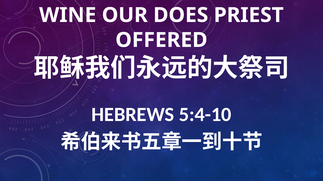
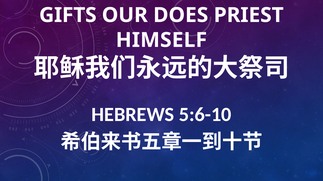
WINE: WINE -> GIFTS (68, 15)
OFFERED: OFFERED -> HIMSELF (161, 40)
5:4-10: 5:4-10 -> 5:6-10 (205, 115)
